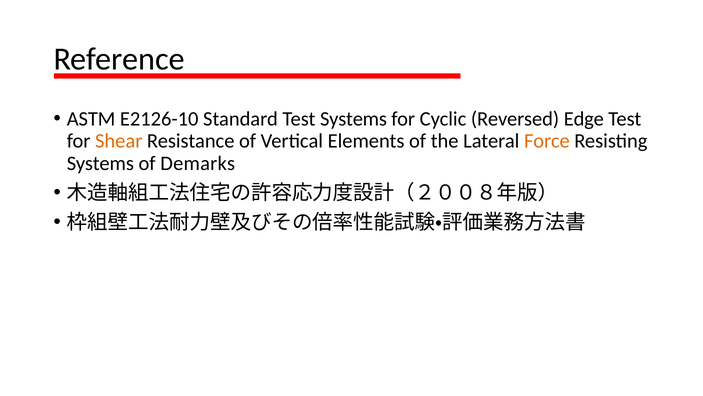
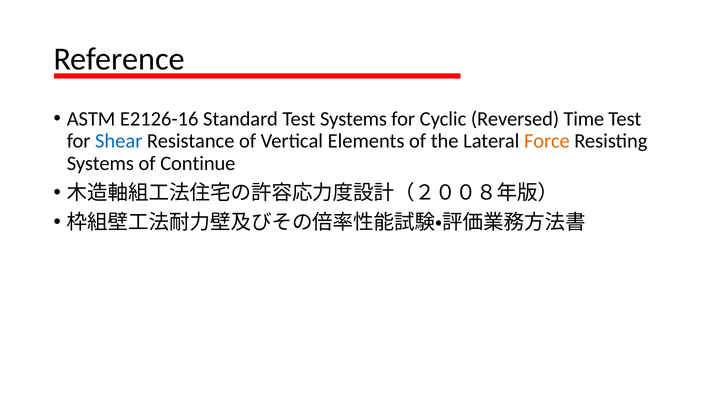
E2126-10: E2126-10 -> E2126-16 (159, 119)
Edge: Edge -> Time (584, 119)
Shear colour: orange -> blue (119, 141)
Demarks: Demarks -> Continue (198, 163)
